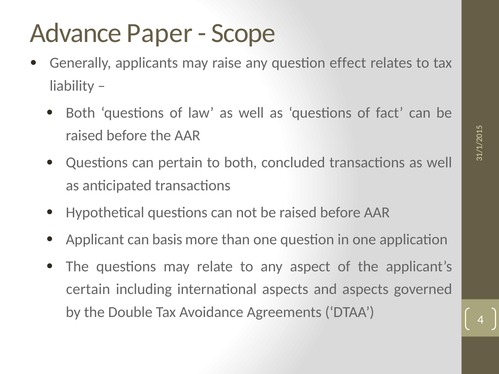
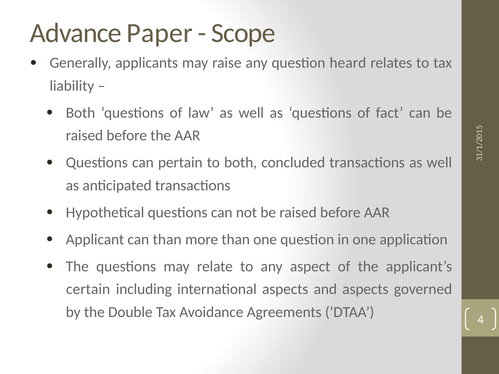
effect: effect -> heard (348, 63)
can basis: basis -> than (167, 240)
